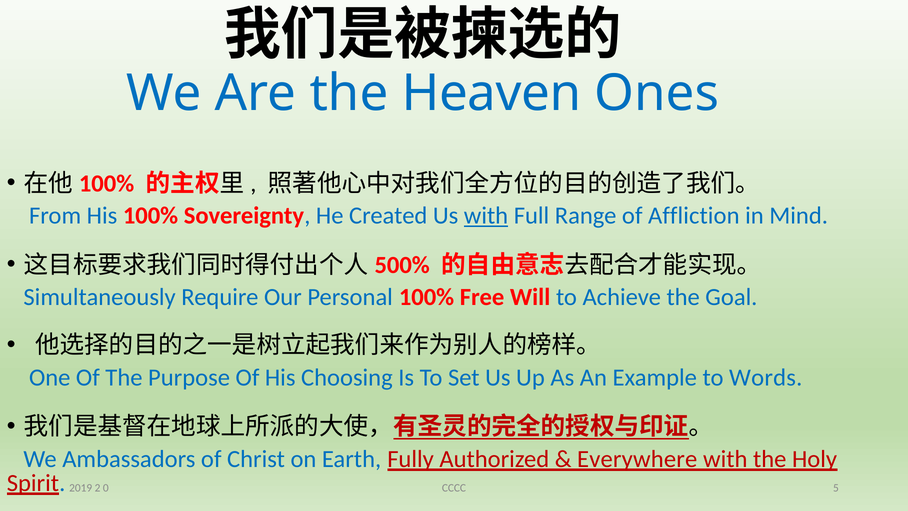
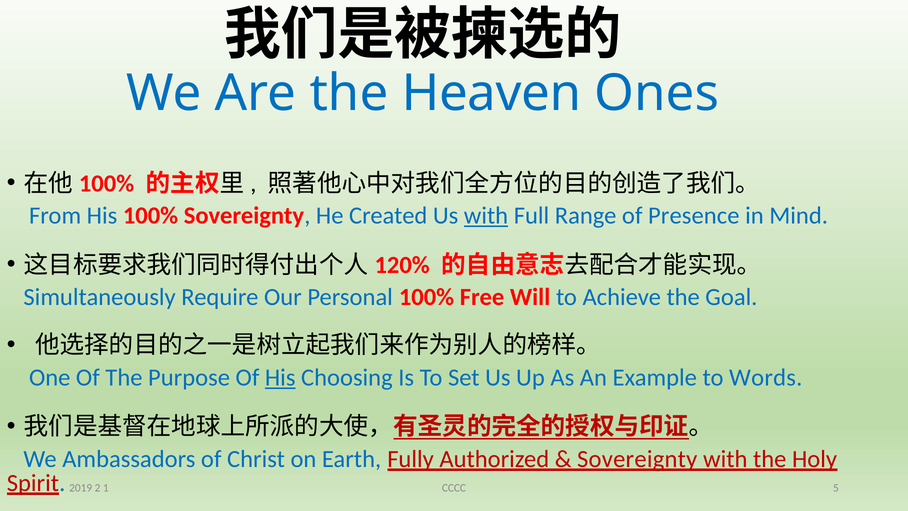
Affliction: Affliction -> Presence (694, 216)
500%: 500% -> 120% (402, 265)
His underline: none -> present (280, 378)
Everywhere: Everywhere -> Sovereignty (637, 459)
0: 0 -> 1 (106, 488)
